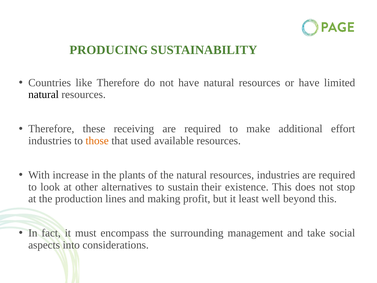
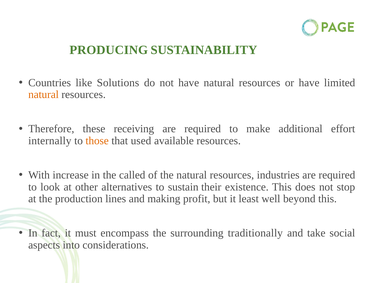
like Therefore: Therefore -> Solutions (118, 83)
natural colour: black -> orange (44, 95)
industries: industries -> internally (50, 141)
plants: plants -> called (132, 175)
management: management -> traditionally (255, 233)
